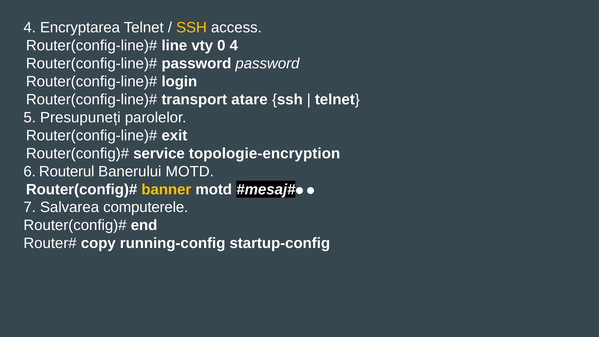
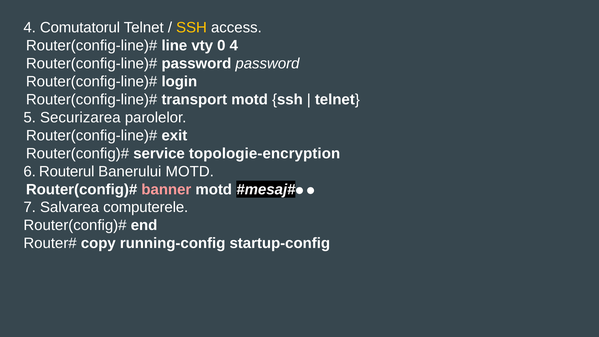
Encryptarea: Encryptarea -> Comutatorul (80, 28)
transport atare: atare -> motd (250, 100)
Presupuneți: Presupuneți -> Securizarea (80, 117)
banner colour: yellow -> pink (166, 189)
